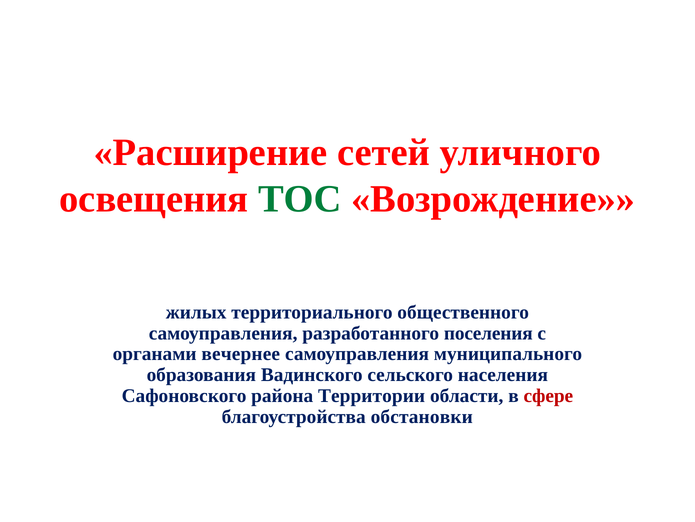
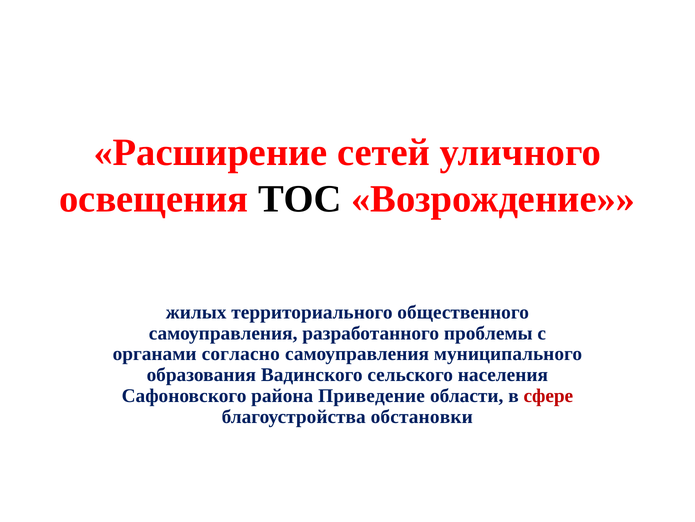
ТОС colour: green -> black (300, 199)
поселения: поселения -> проблемы (488, 333)
вечернее: вечернее -> согласно (241, 353)
Территории: Территории -> Приведение (372, 395)
